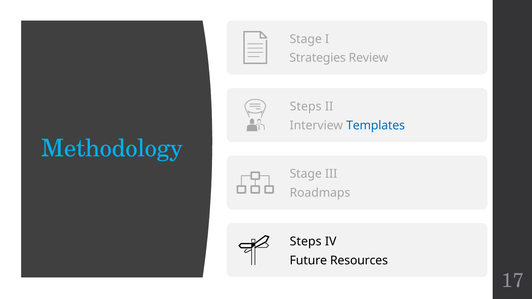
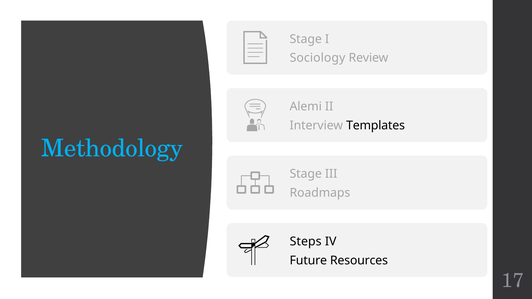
Strategies: Strategies -> Sociology (318, 58)
Steps: Steps -> Alemi (306, 107)
Templates colour: blue -> black (376, 125)
